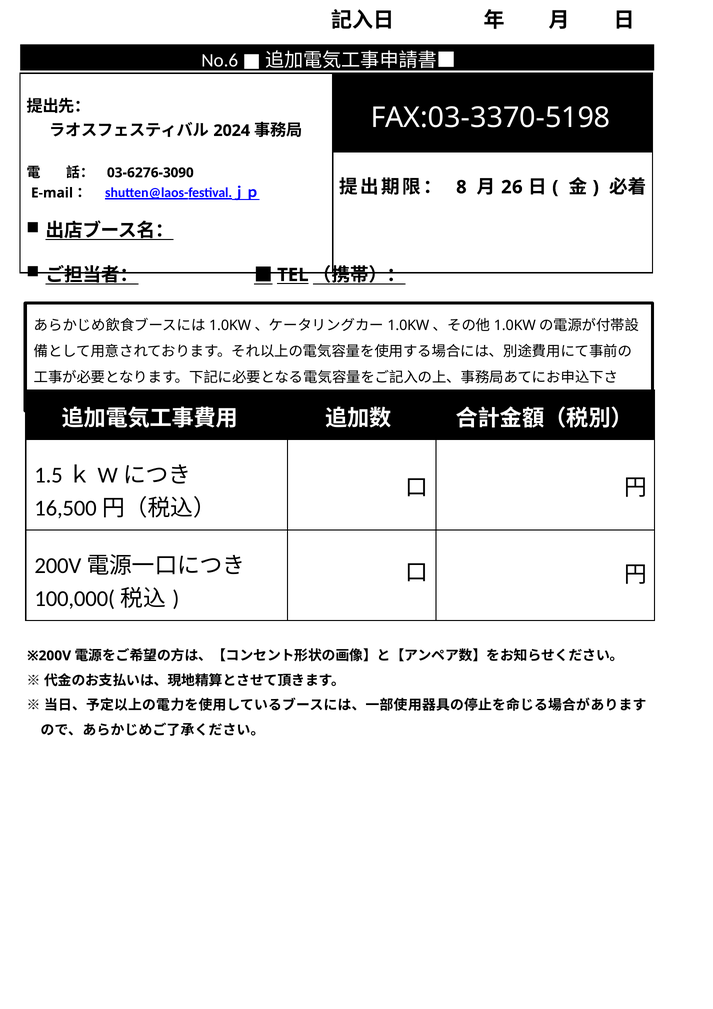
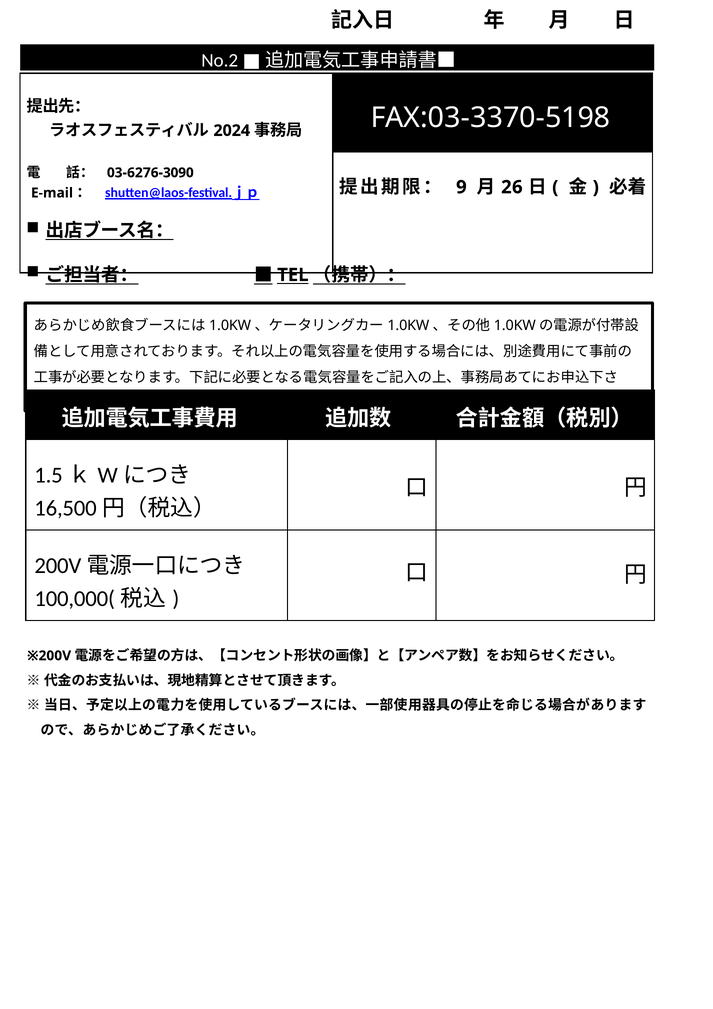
No.6: No.6 -> No.2 (220, 60)
8: 8 -> 9 (461, 187)
